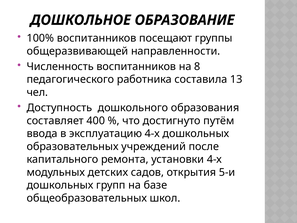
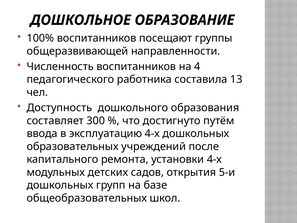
8: 8 -> 4 (197, 66)
400: 400 -> 300 (96, 121)
